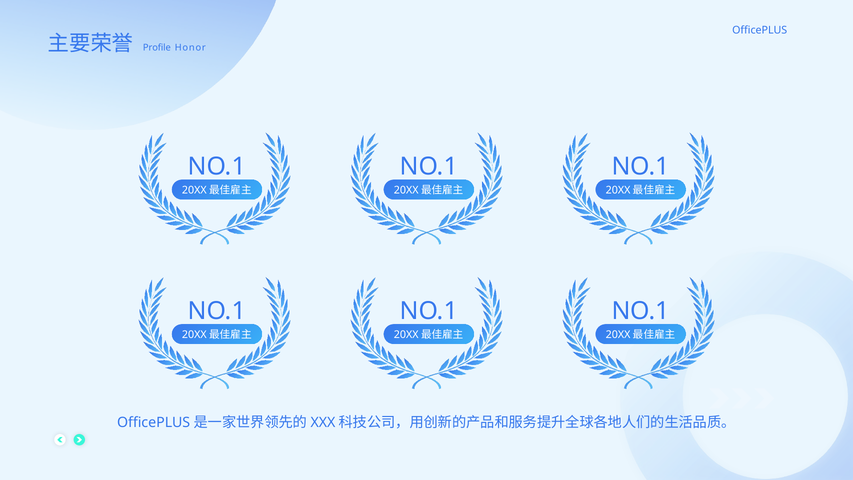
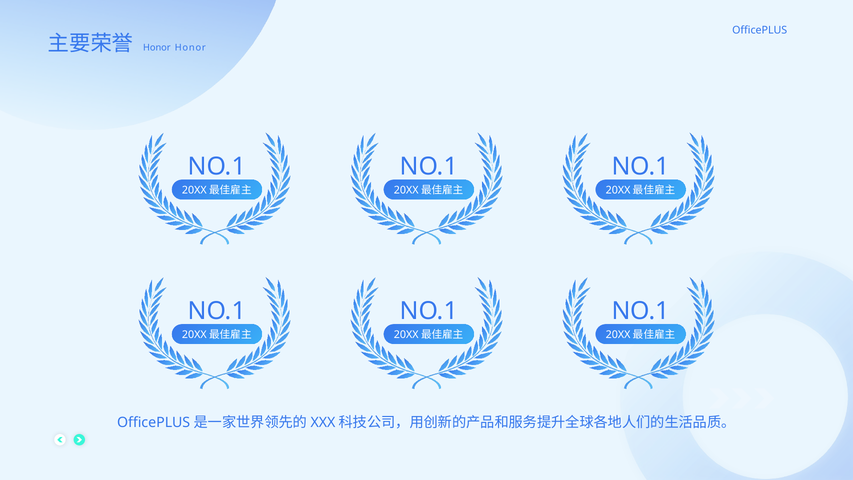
Profile: Profile -> Honor (157, 48)
